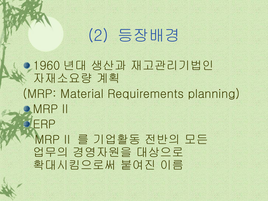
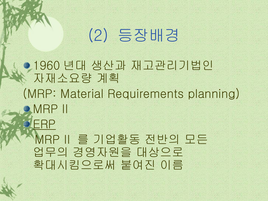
ERP underline: none -> present (44, 124)
